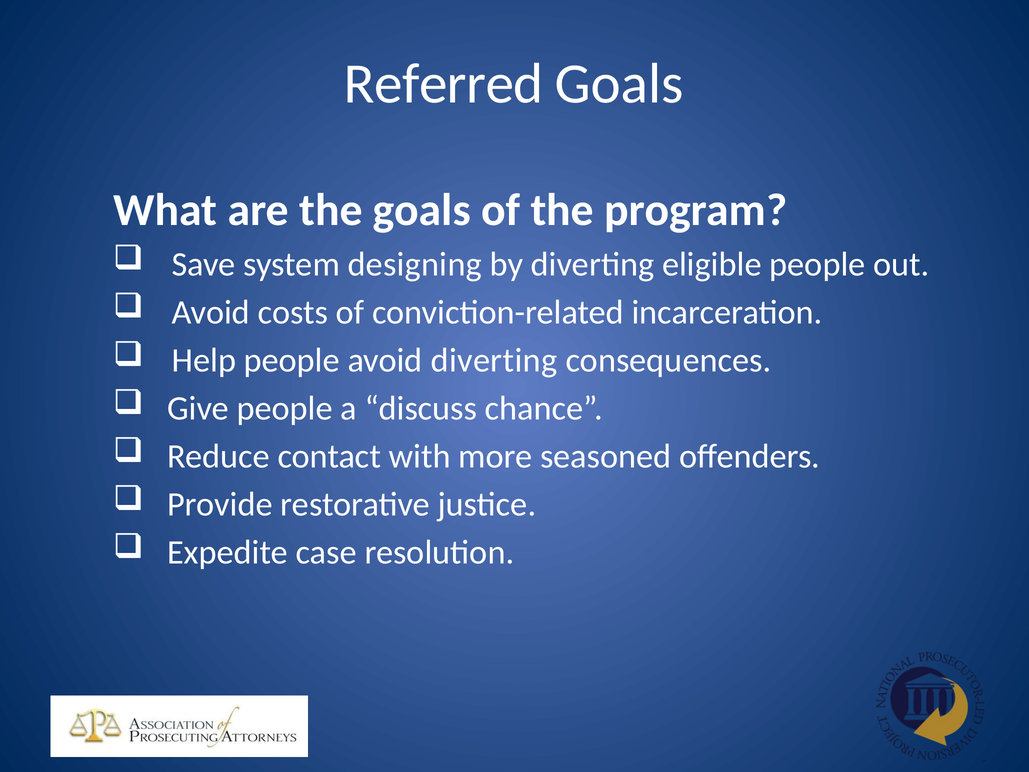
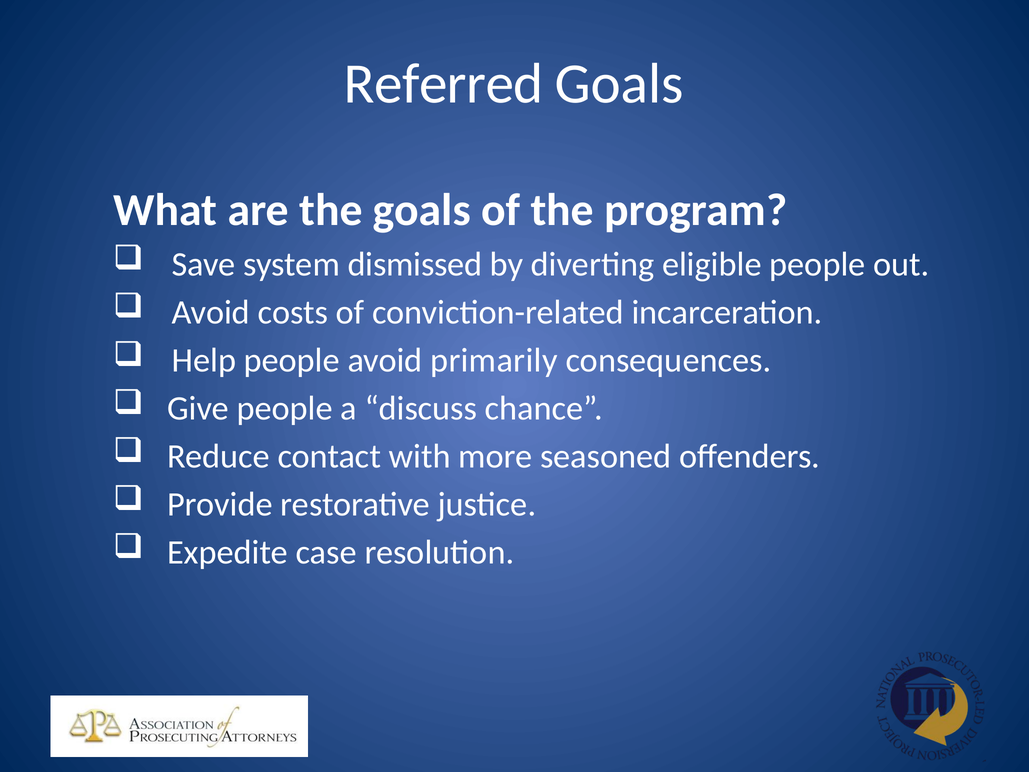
designing: designing -> dismissed (415, 264)
avoid diverting: diverting -> primarily (494, 360)
